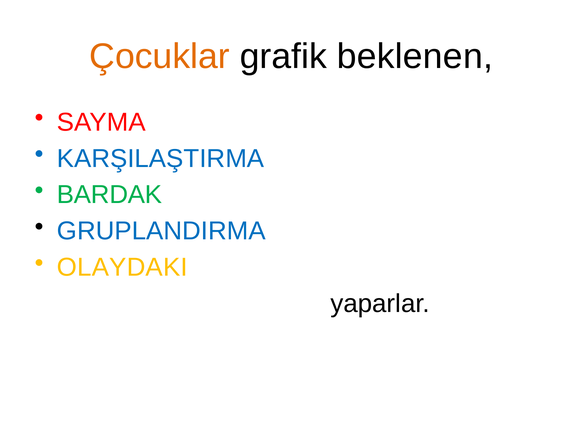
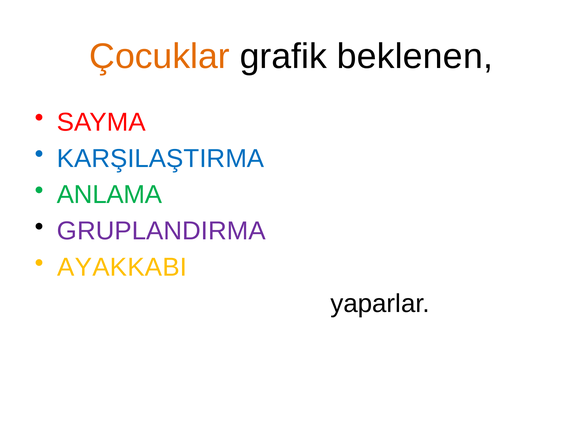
BARDAK: BARDAK -> ANLAMA (110, 195)
GRUPLANDIRMA colour: blue -> purple (161, 231)
OLAYDAKI: OLAYDAKI -> AYAKKABI (122, 267)
